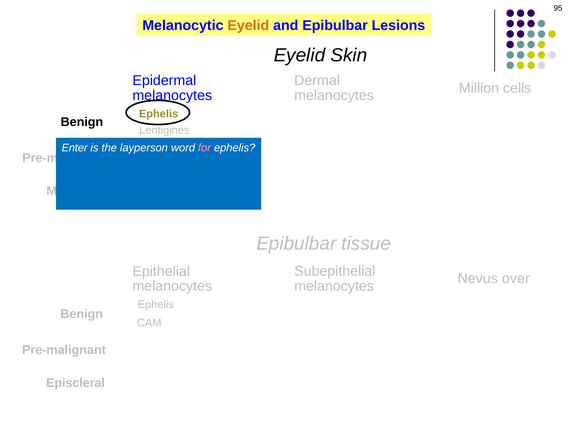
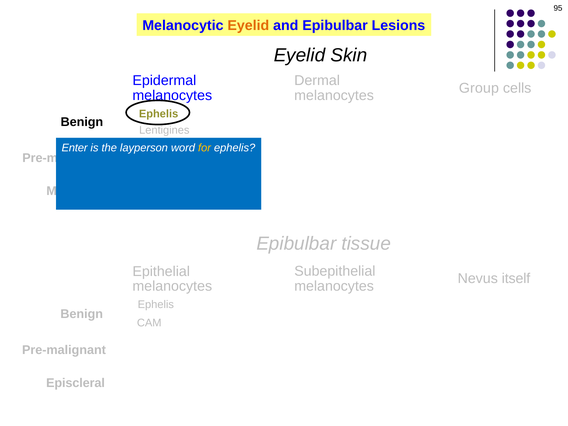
Million: Million -> Group (479, 88)
for colour: pink -> yellow (205, 148)
over: over -> itself (516, 278)
